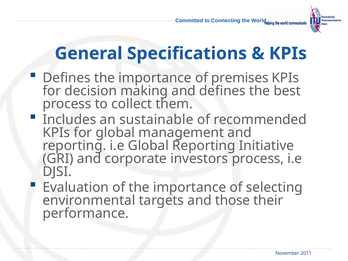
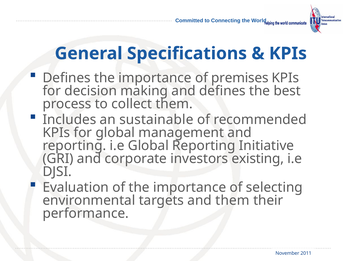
investors process: process -> existing (258, 159)
and those: those -> them (232, 200)
